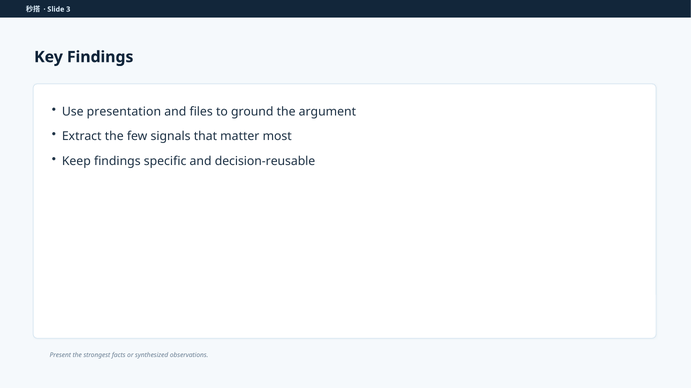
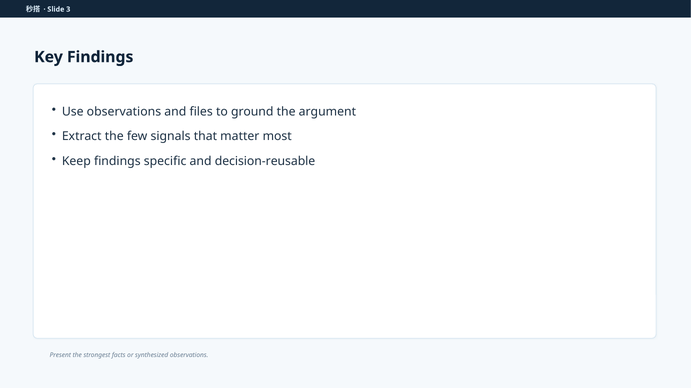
Use presentation: presentation -> observations (124, 112)
